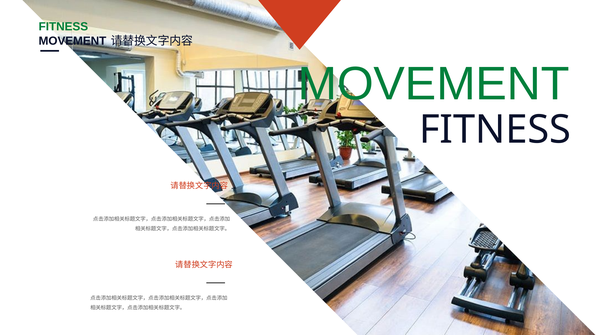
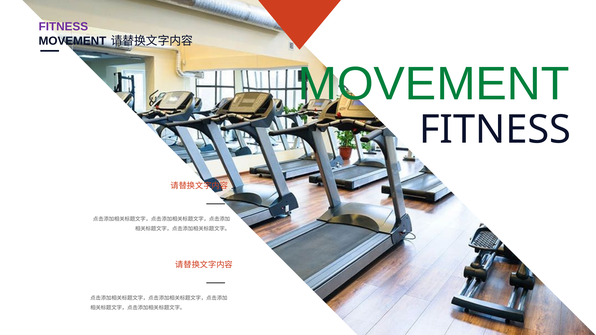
FITNESS colour: green -> purple (63, 27)
